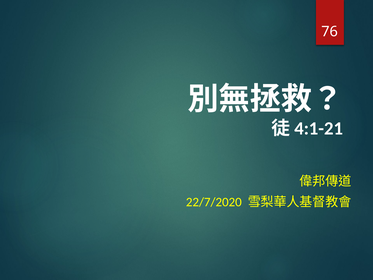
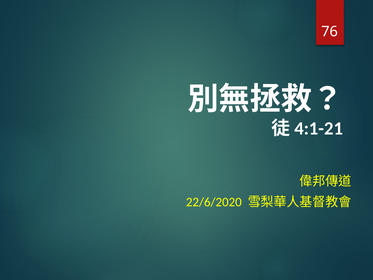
22/7/2020: 22/7/2020 -> 22/6/2020 (214, 202)
